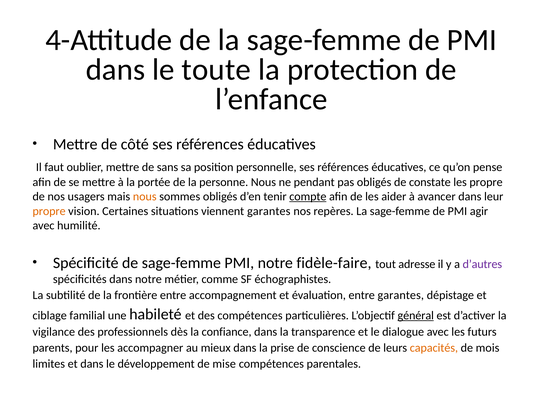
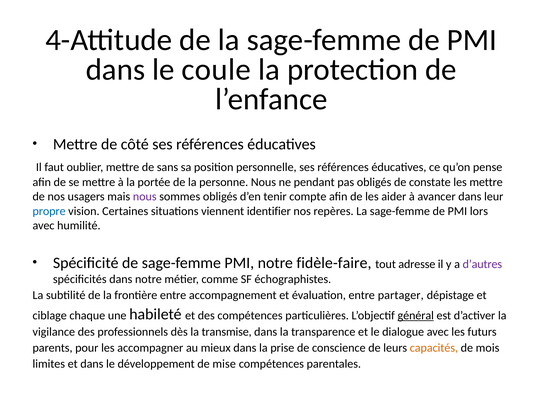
toute: toute -> coule (216, 70)
les propre: propre -> mettre (486, 182)
nous colour: orange -> purple (145, 197)
compte underline: present -> none (308, 197)
propre colour: orange -> blue (49, 211)
viennent garantes: garantes -> identifier (269, 211)
agir: agir -> lors (479, 211)
entre garantes: garantes -> partager (401, 295)
familial: familial -> chaque (87, 316)
confiance: confiance -> transmise (227, 332)
